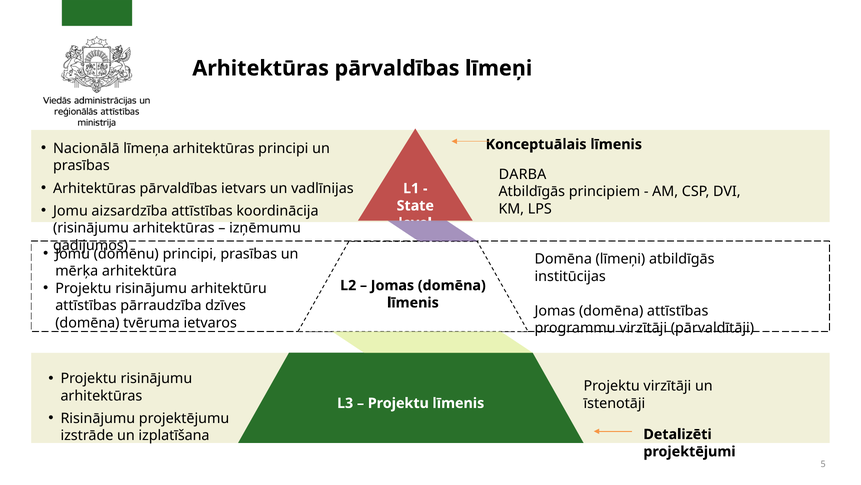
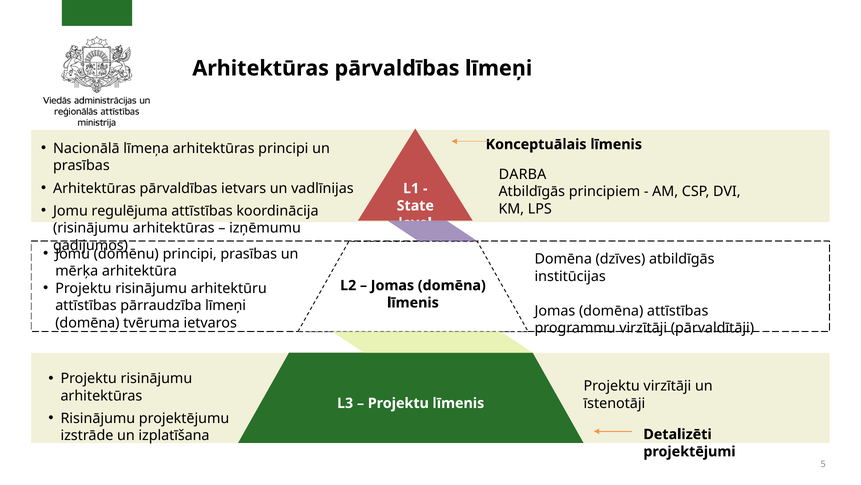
aizsardzība: aizsardzība -> regulējuma (130, 211)
Domēna līmeņi: līmeņi -> dzīves (620, 259)
pārraudzība dzīves: dzīves -> līmeņi (226, 305)
